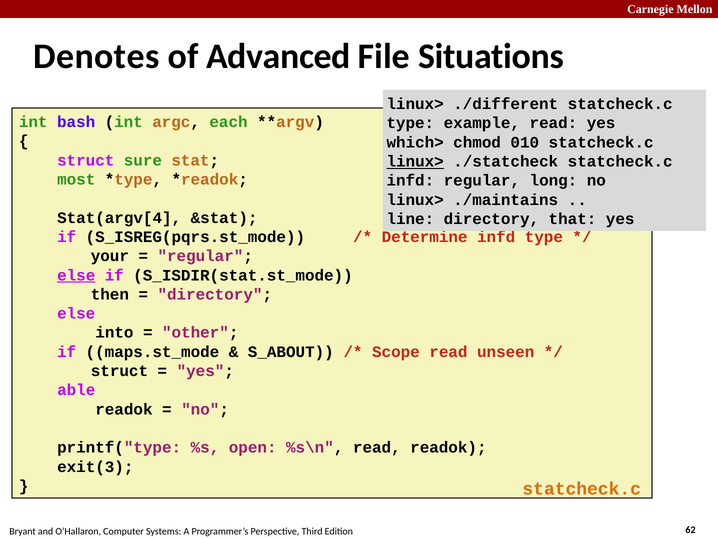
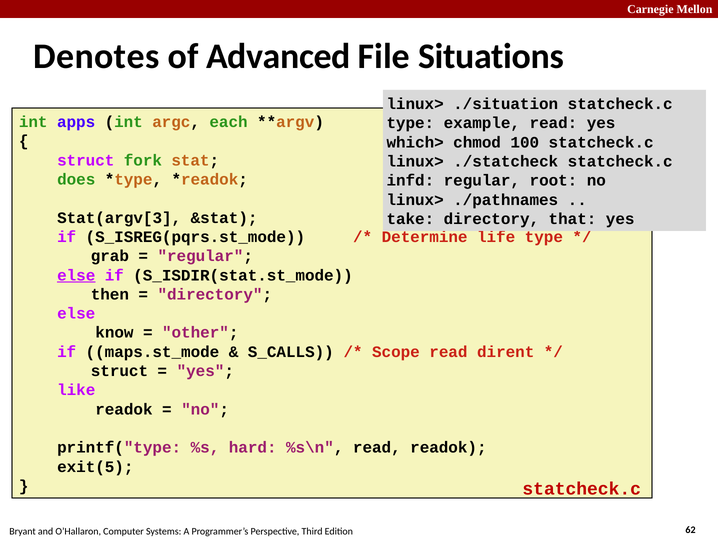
./different: ./different -> ./situation (506, 104)
bash: bash -> apps (76, 122)
010: 010 -> 100 (525, 142)
sure: sure -> fork (143, 160)
linux> underline: present -> none (415, 161)
most: most -> does (76, 179)
long: long -> root (553, 181)
./maintains: ./maintains -> ./pathnames (506, 200)
Stat(argv[4: Stat(argv[4 -> Stat(argv[3 (119, 218)
line: line -> take (410, 219)
Determine infd: infd -> life (496, 237)
your: your -> grab (110, 256)
into: into -> know (114, 332)
S_ABOUT: S_ABOUT -> S_CALLS (291, 352)
unseen: unseen -> dirent (506, 352)
able: able -> like (76, 390)
open: open -> hard (253, 447)
exit(3: exit(3 -> exit(5 (95, 466)
statcheck.c colour: orange -> red (582, 488)
